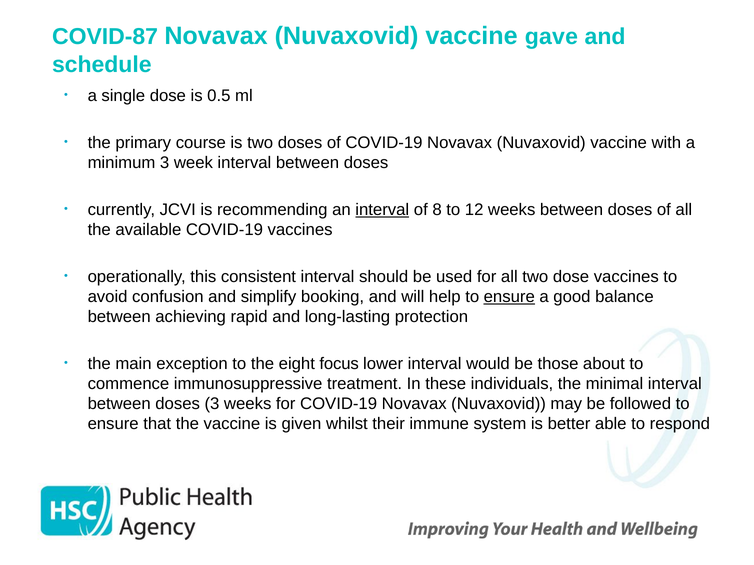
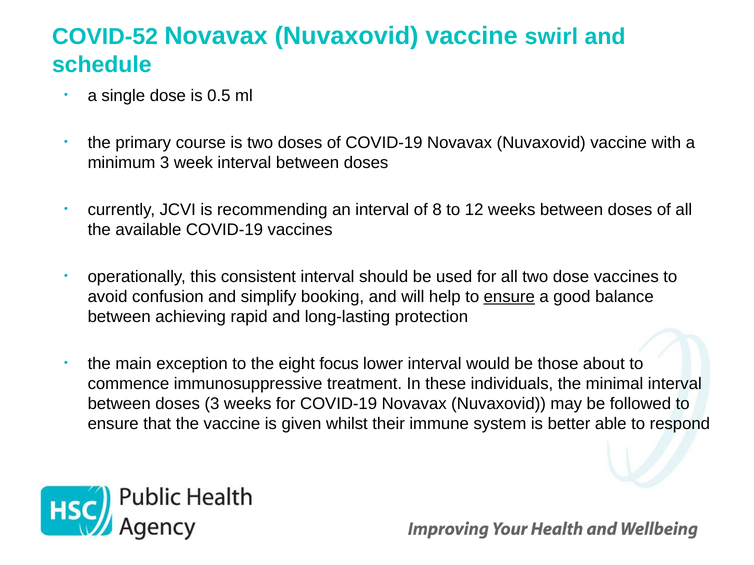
COVID-87: COVID-87 -> COVID-52 (105, 37)
gave: gave -> swirl (551, 37)
interval underline: present -> none (382, 210)
